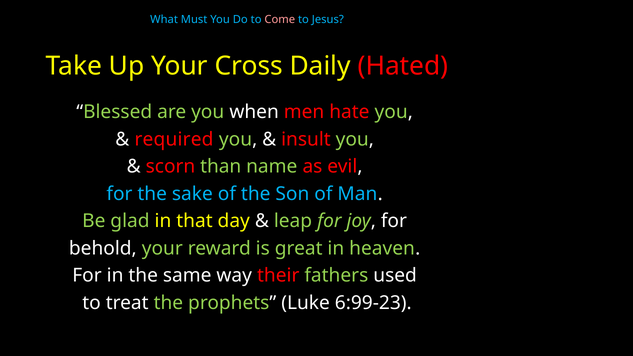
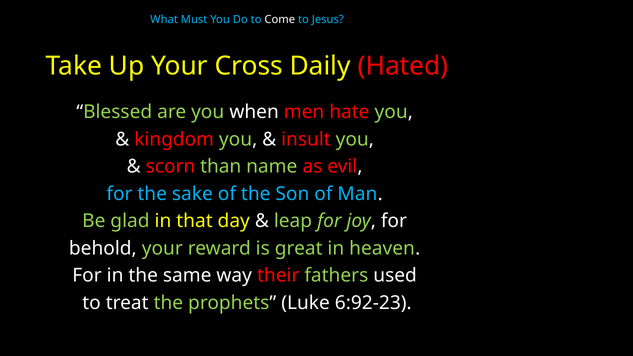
Come colour: pink -> white (280, 20)
required: required -> kingdom (174, 139)
6:99-23: 6:99-23 -> 6:92-23 (373, 303)
